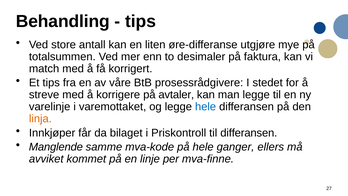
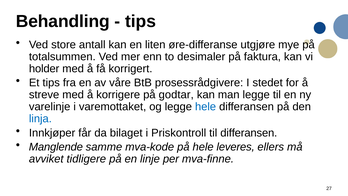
match: match -> holder (44, 69)
avtaler: avtaler -> godtar (176, 95)
linja colour: orange -> blue (40, 119)
ganger: ganger -> leveres (236, 147)
kommet: kommet -> tidligere (86, 159)
